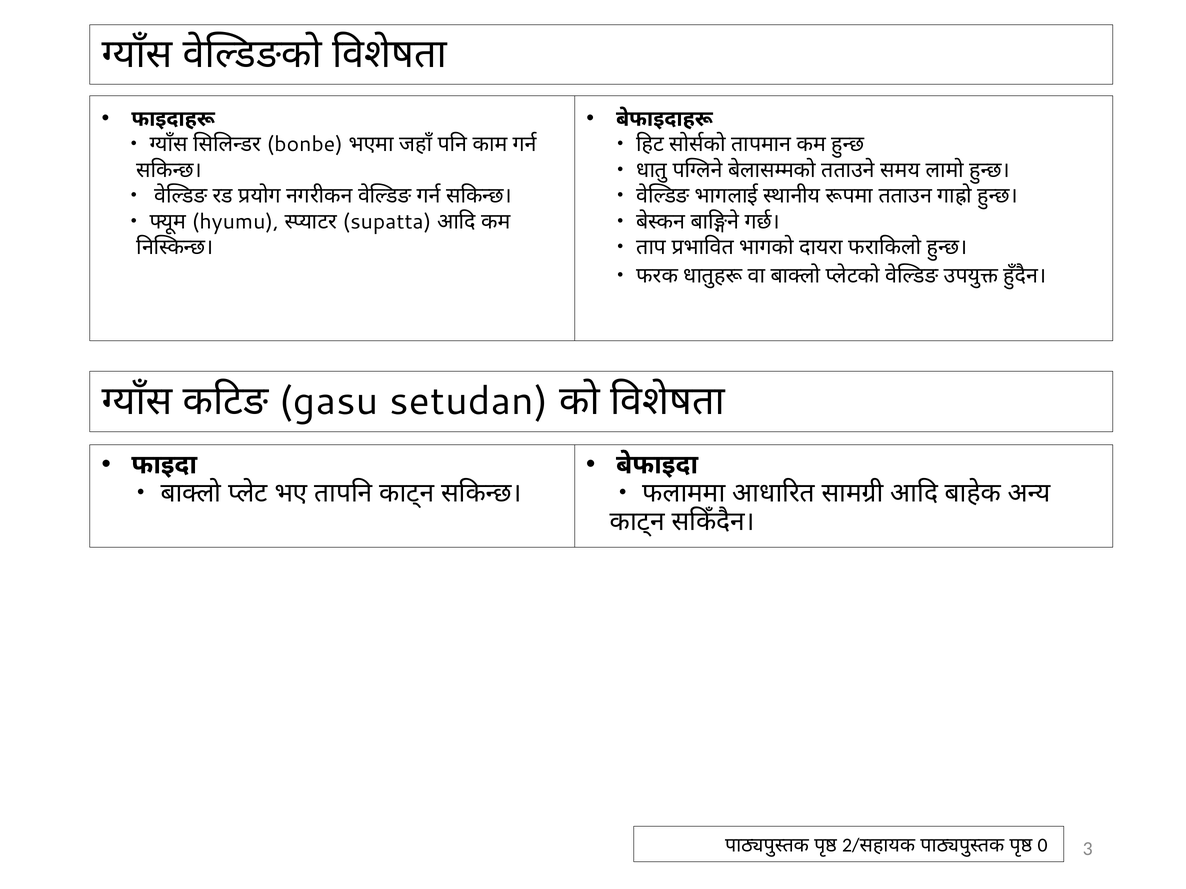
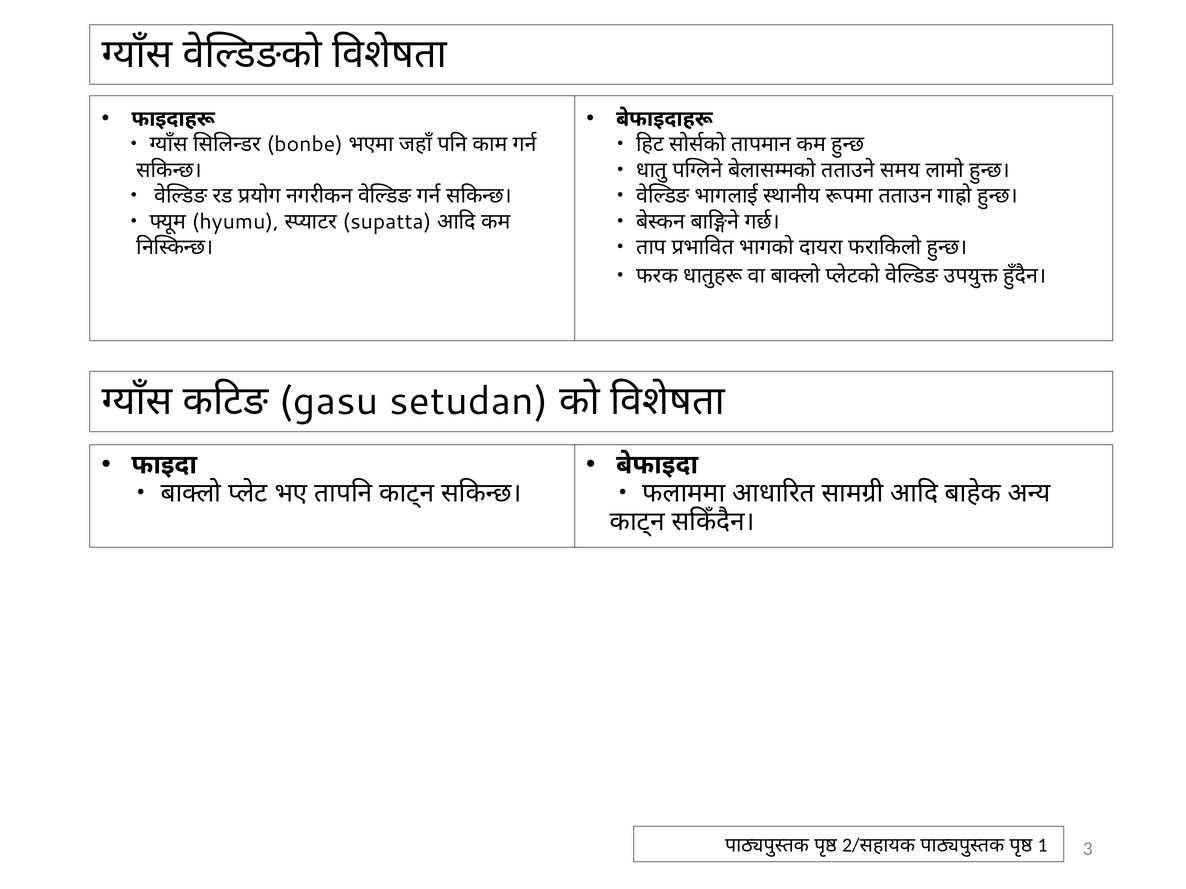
0: 0 -> 1 (1043, 846)
